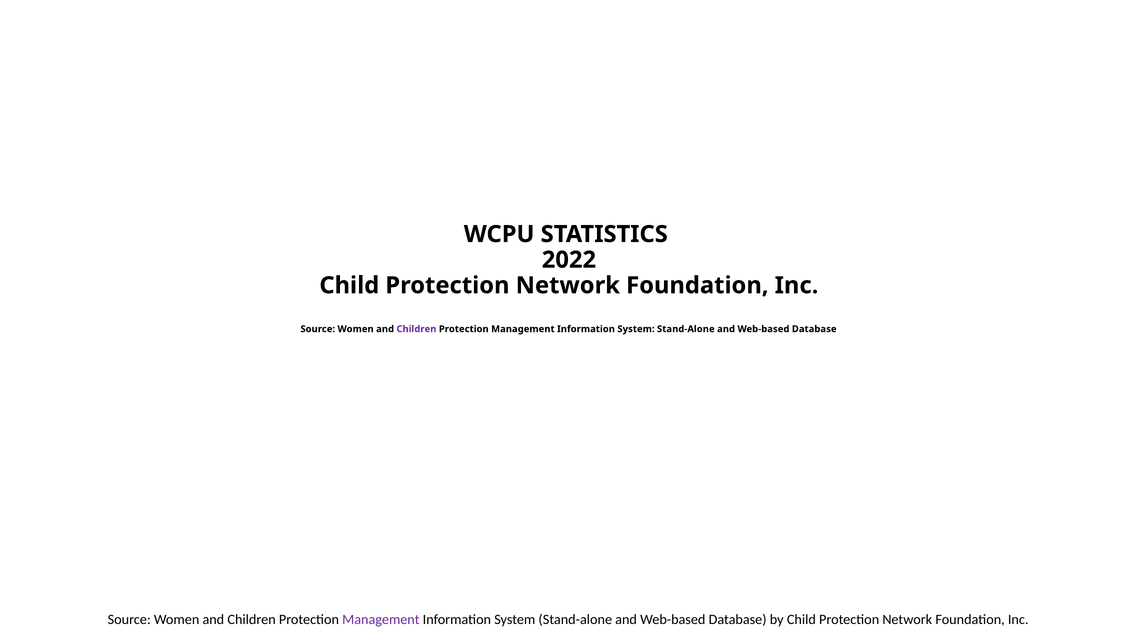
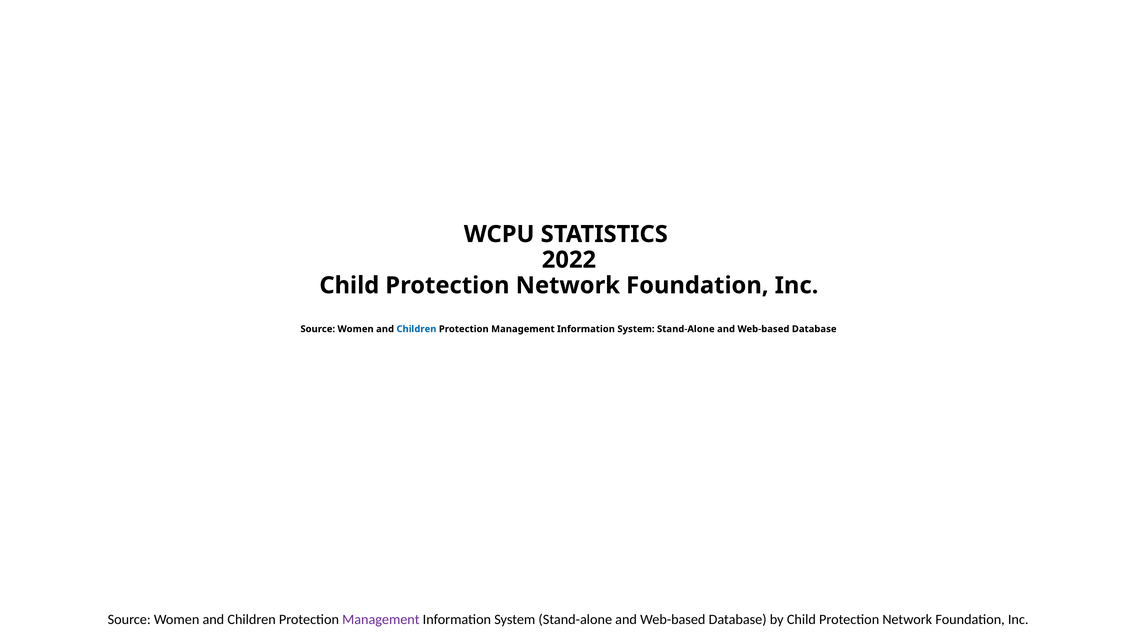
Children colour: purple -> blue (416, 329)
